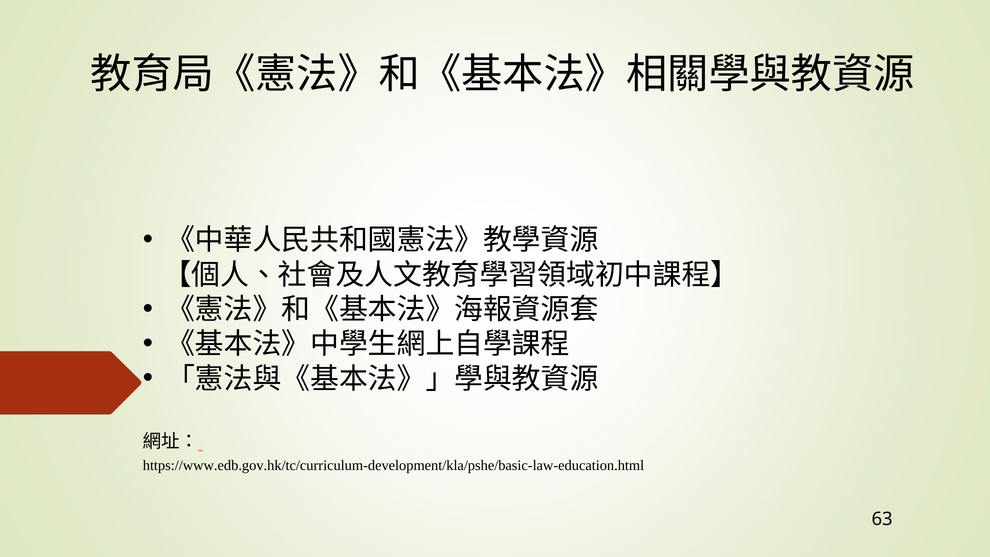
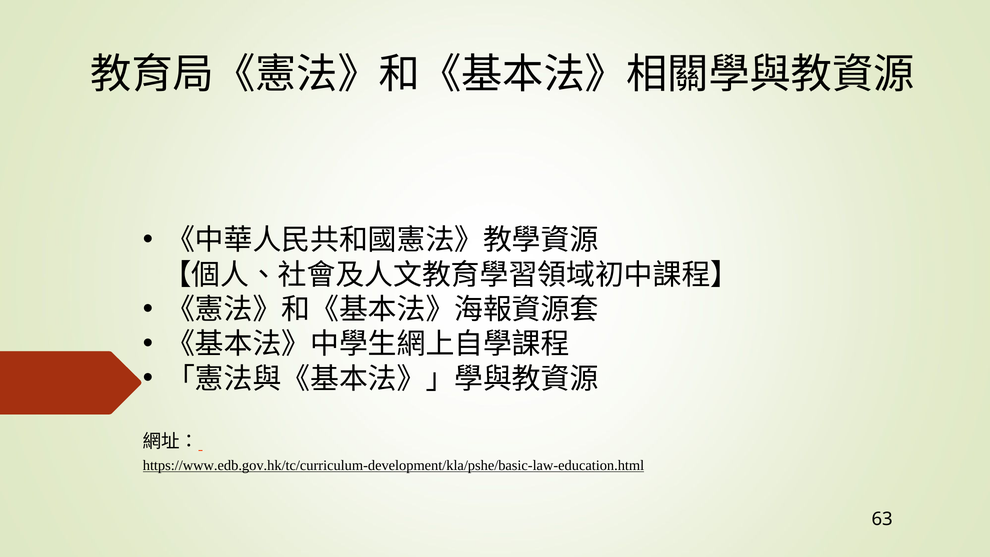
https://www.edb.gov.hk/tc/curriculum-development/kla/pshe/basic-law-education.html underline: none -> present (393, 465)
